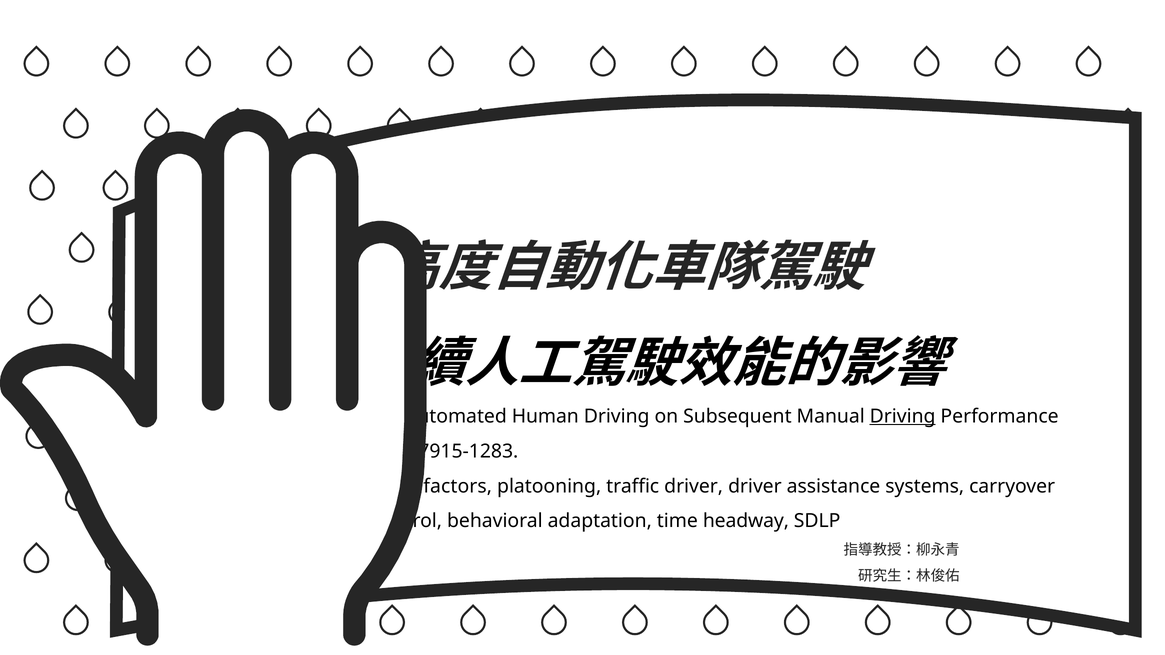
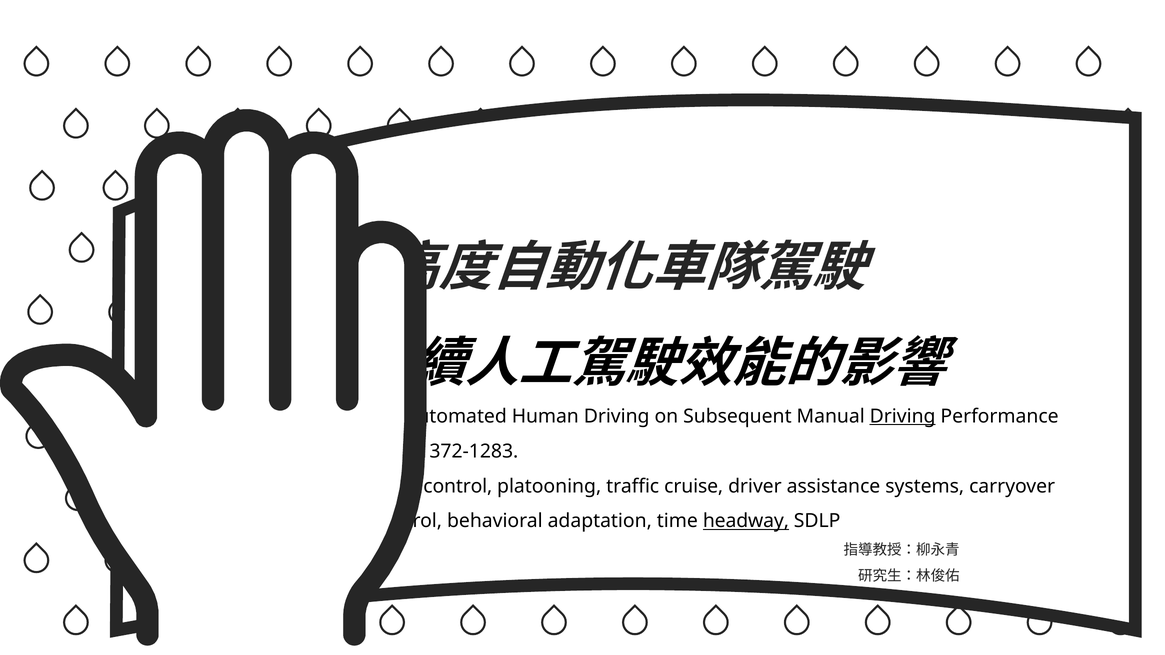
7915-1283: 7915-1283 -> 1372-1283 (468, 451)
factors: factors -> control (458, 486)
traffic driver: driver -> cruise (694, 486)
headway underline: none -> present (746, 521)
